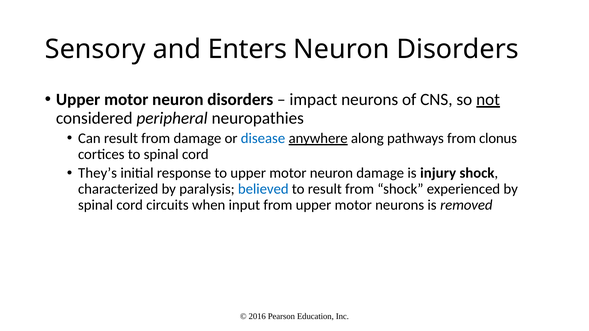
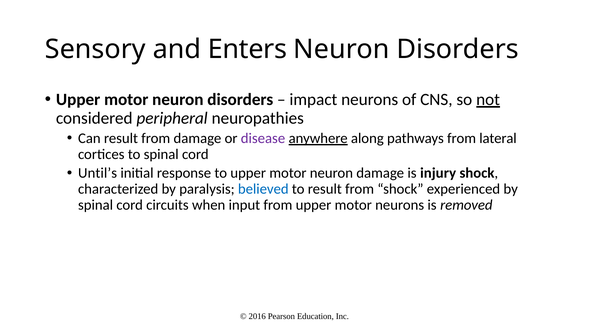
disease colour: blue -> purple (263, 138)
clonus: clonus -> lateral (498, 138)
They’s: They’s -> Until’s (98, 173)
